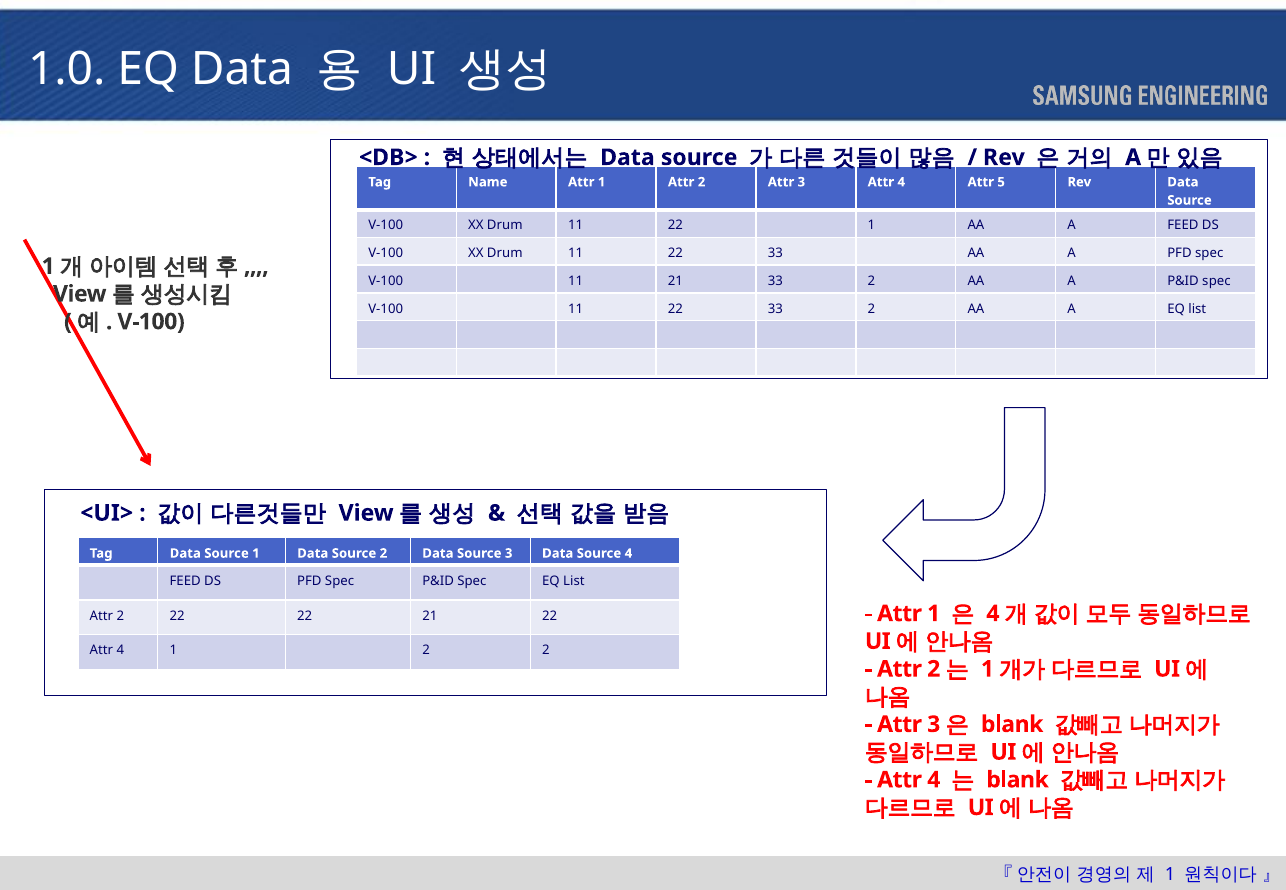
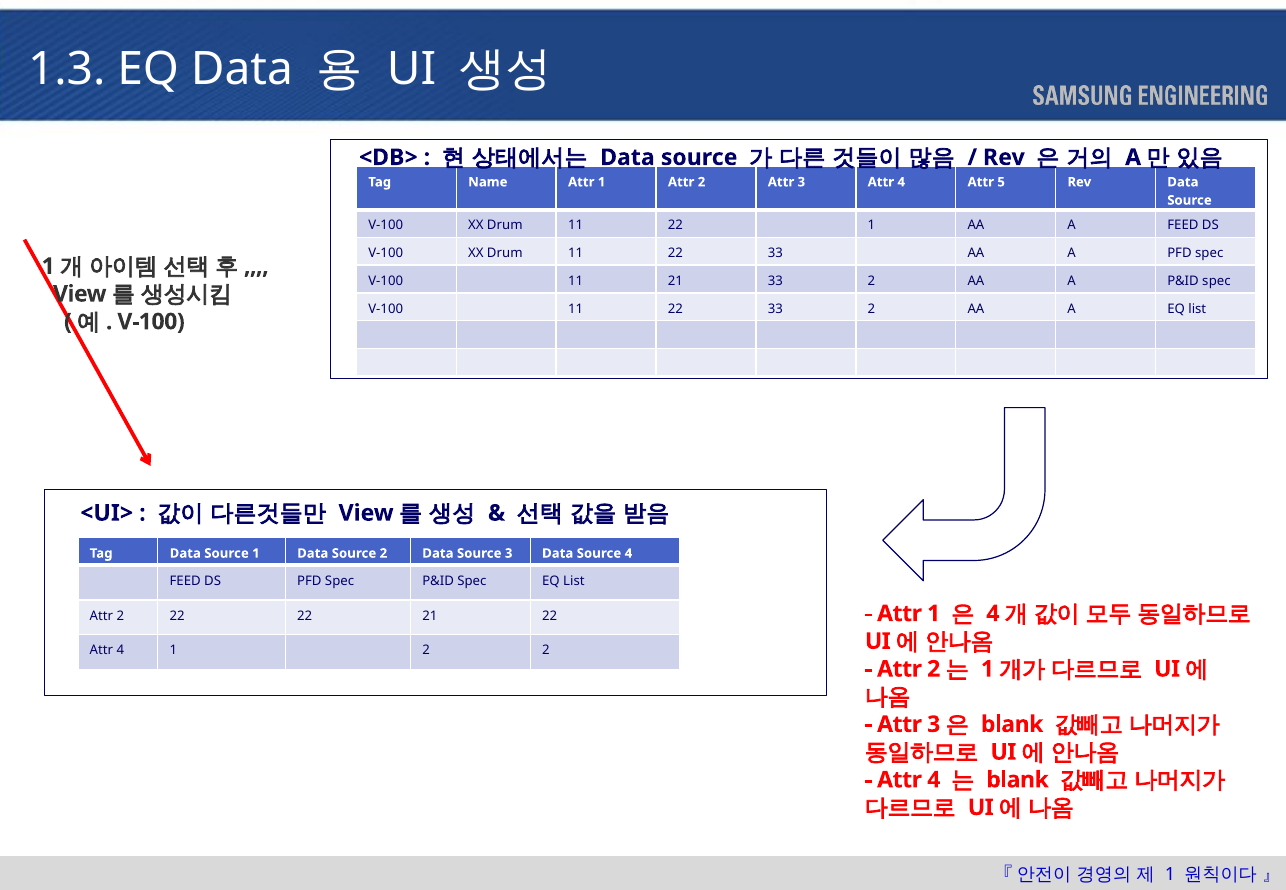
1.0: 1.0 -> 1.3 (67, 69)
